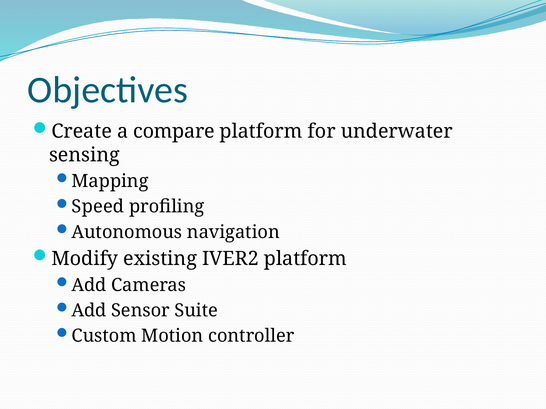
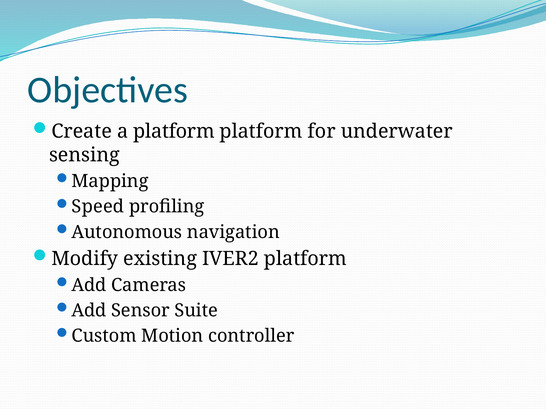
a compare: compare -> platform (174, 131)
